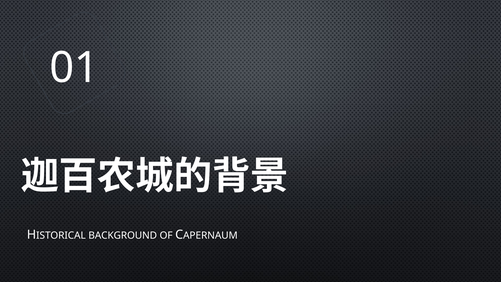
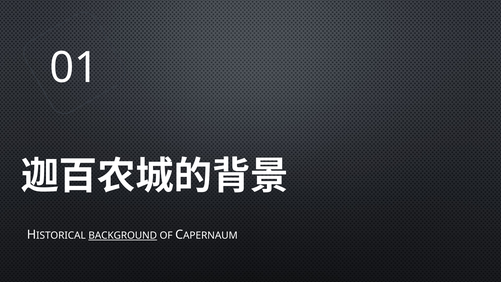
BACKGROUND underline: none -> present (123, 236)
